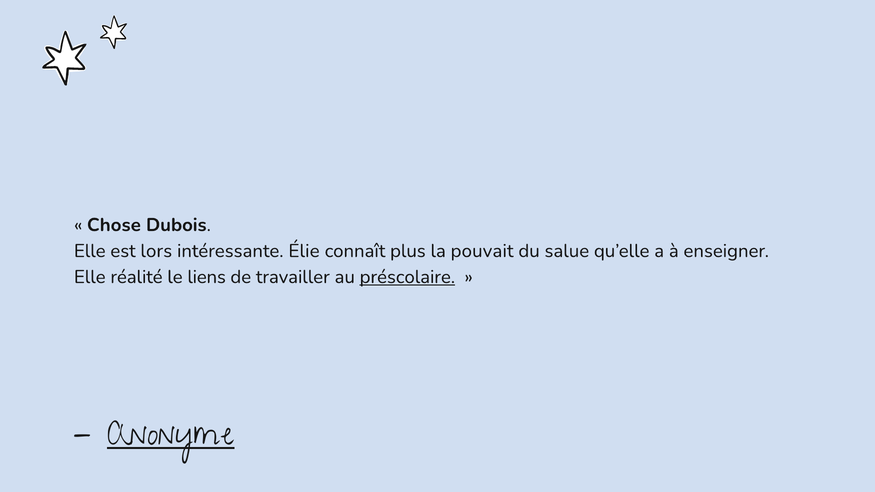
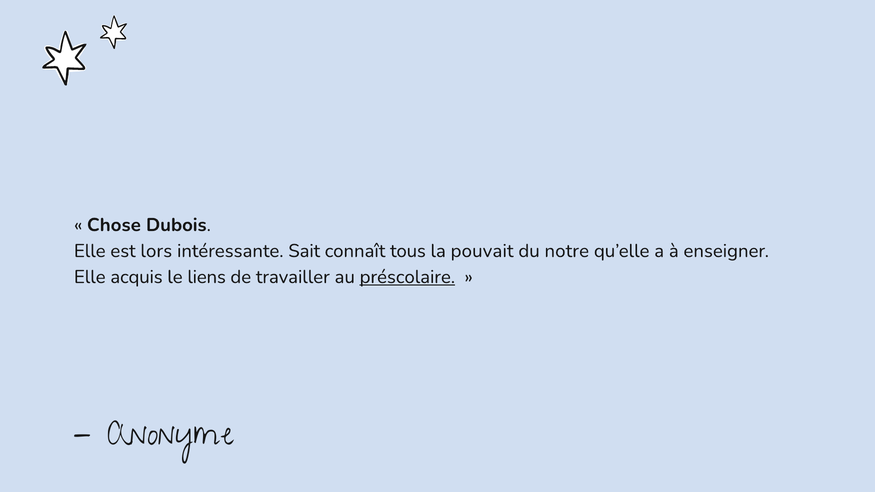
Élie: Élie -> Sait (304, 251)
plus: plus -> tous (408, 251)
salue: salue -> notre (567, 251)
réalité: réalité -> acquis (137, 277)
Anonyme underline: present -> none (171, 435)
